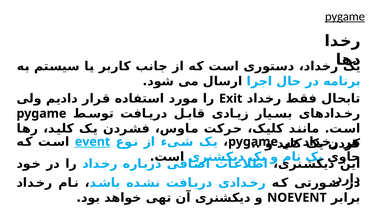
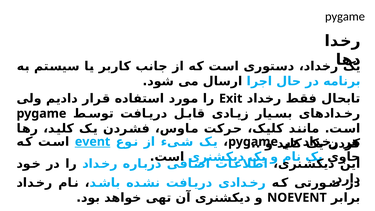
pygame underline: present -> none (345, 16)
